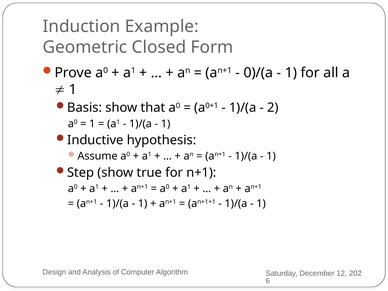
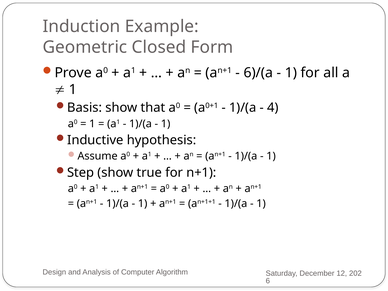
0)/(a: 0)/(a -> 6)/(a (258, 73)
2: 2 -> 4 (273, 108)
